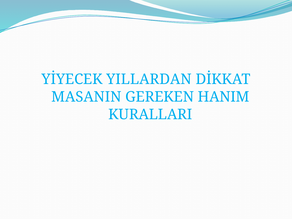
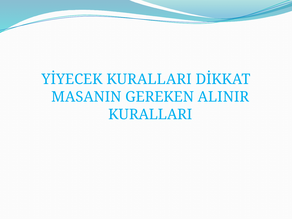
YİYECEK YILLARDAN: YILLARDAN -> KURALLARI (149, 79)
HANIM: HANIM -> ALINIR (223, 97)
